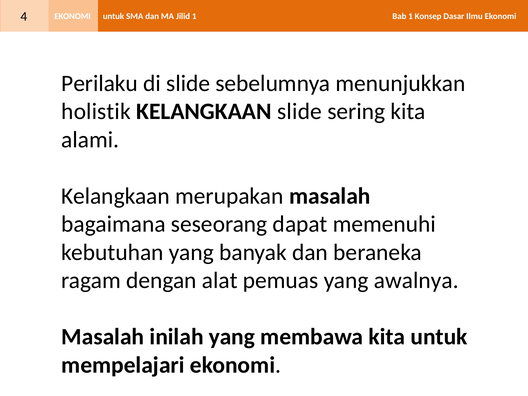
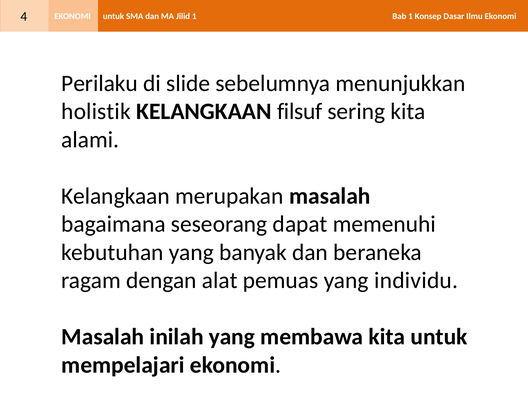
KELANGKAAN slide: slide -> filsuf (300, 111)
awalnya: awalnya -> individu (416, 280)
